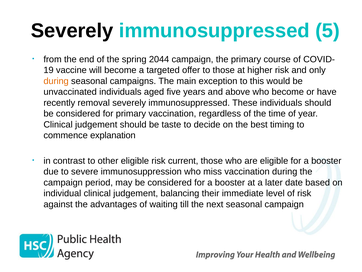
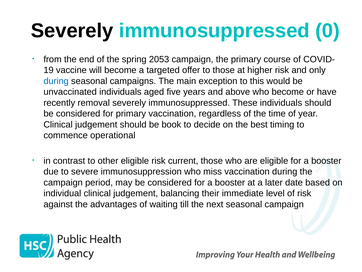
5: 5 -> 0 (328, 31)
2044: 2044 -> 2053 (159, 59)
during colour: orange -> blue (56, 81)
taste: taste -> book (171, 124)
explanation: explanation -> operational (113, 135)
